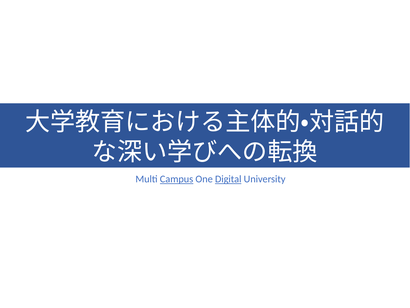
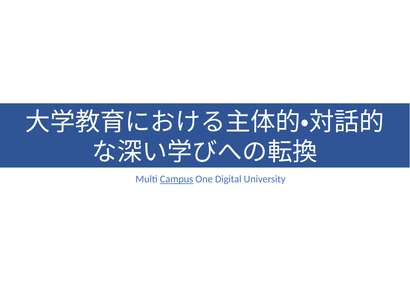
Digital underline: present -> none (228, 179)
